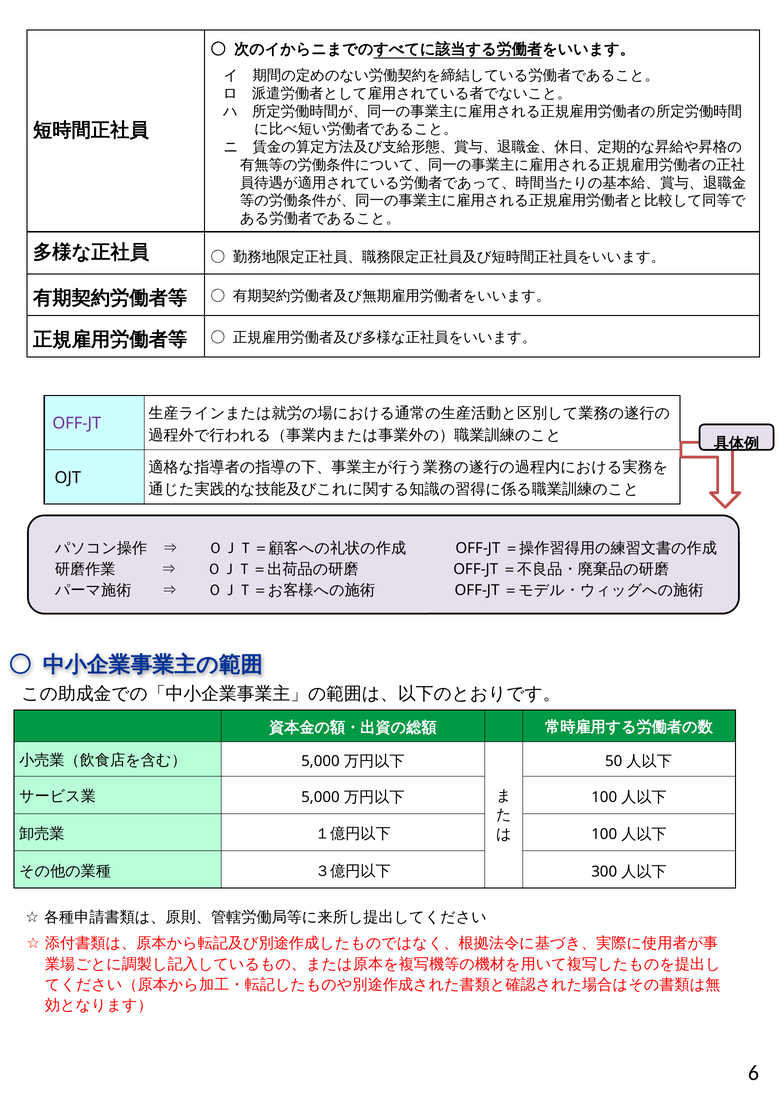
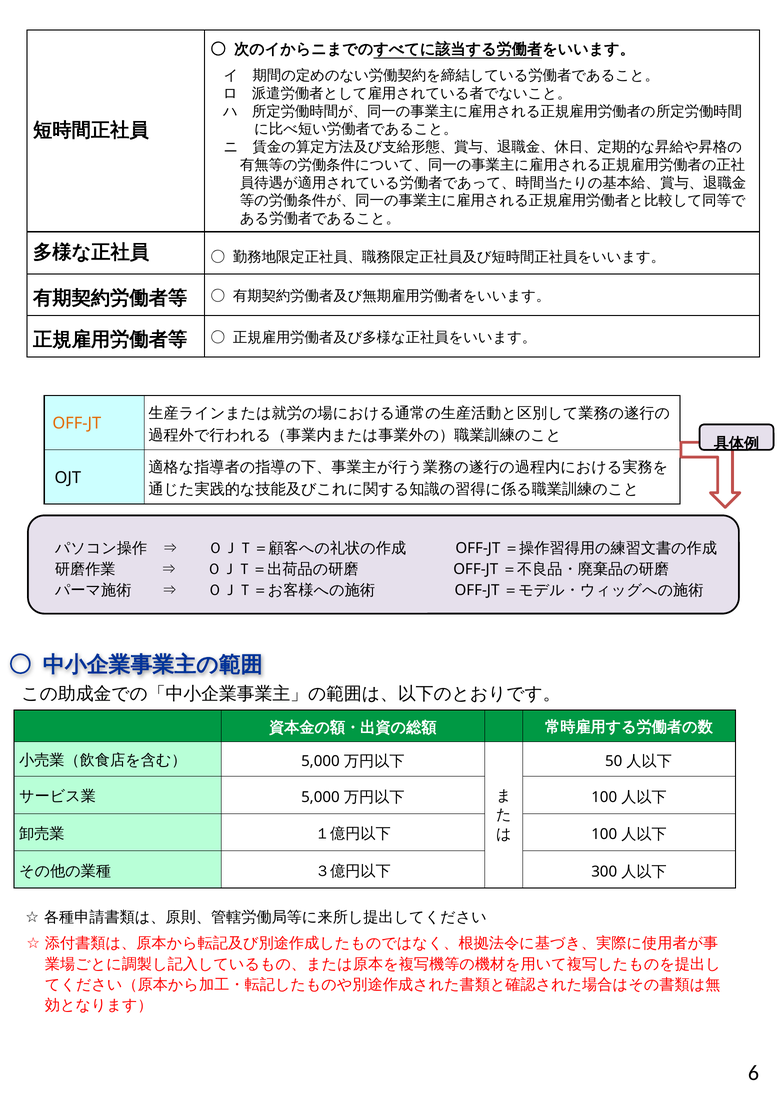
OFF-JT colour: purple -> orange (77, 423)
